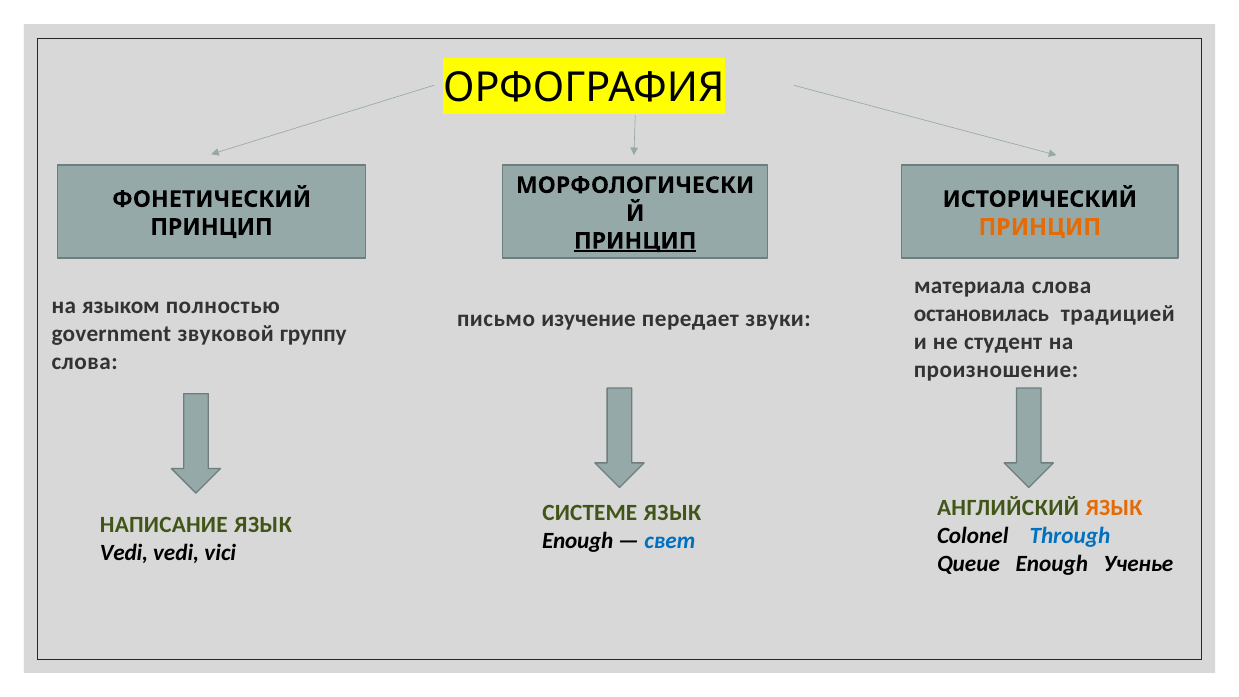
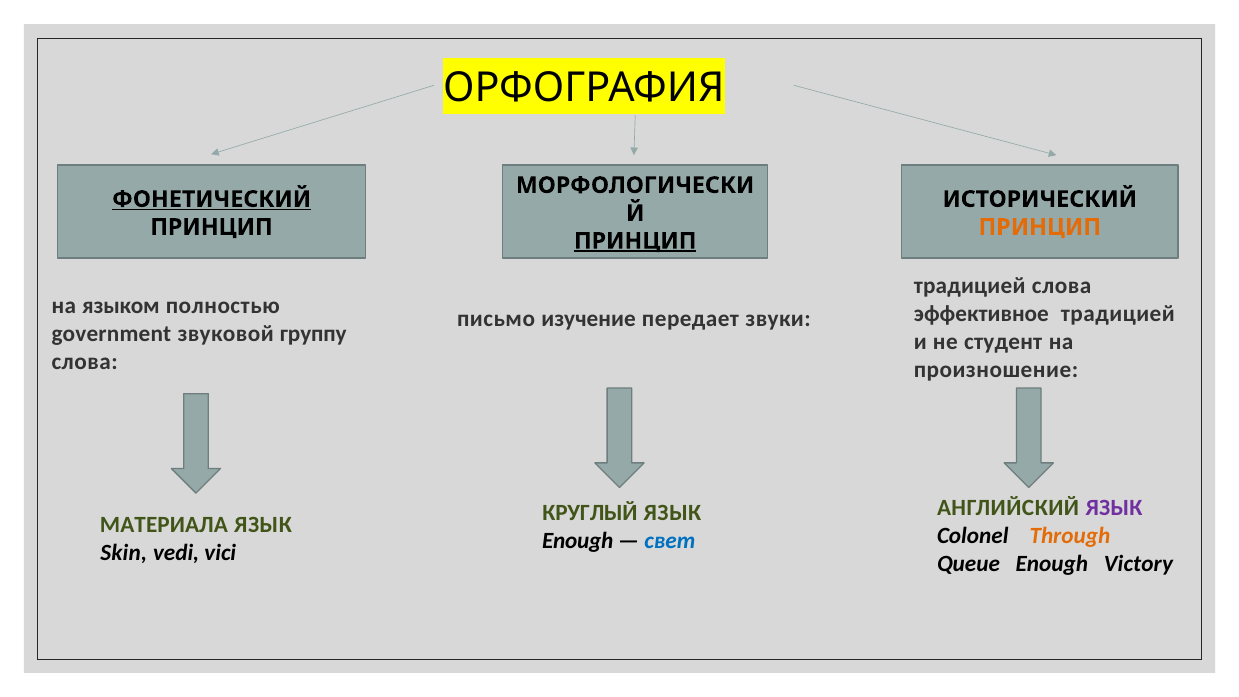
ФОНЕТИЧЕСКИЙ underline: none -> present (212, 199)
материала: материала -> традицией (970, 286)
остановилась: остановилась -> эффективное (981, 314)
ЯЗЫК colour: orange -> purple (1114, 508)
СИСТЕМЕ: СИСТЕМЕ -> КРУГЛЫЙ (590, 513)
НАПИСАНИЕ: НАПИСАНИЕ -> МАТЕРИАЛА (164, 525)
Through colour: blue -> orange (1070, 536)
Vedi: Vedi -> Skin (124, 553)
Ученье: Ученье -> Victory (1138, 564)
